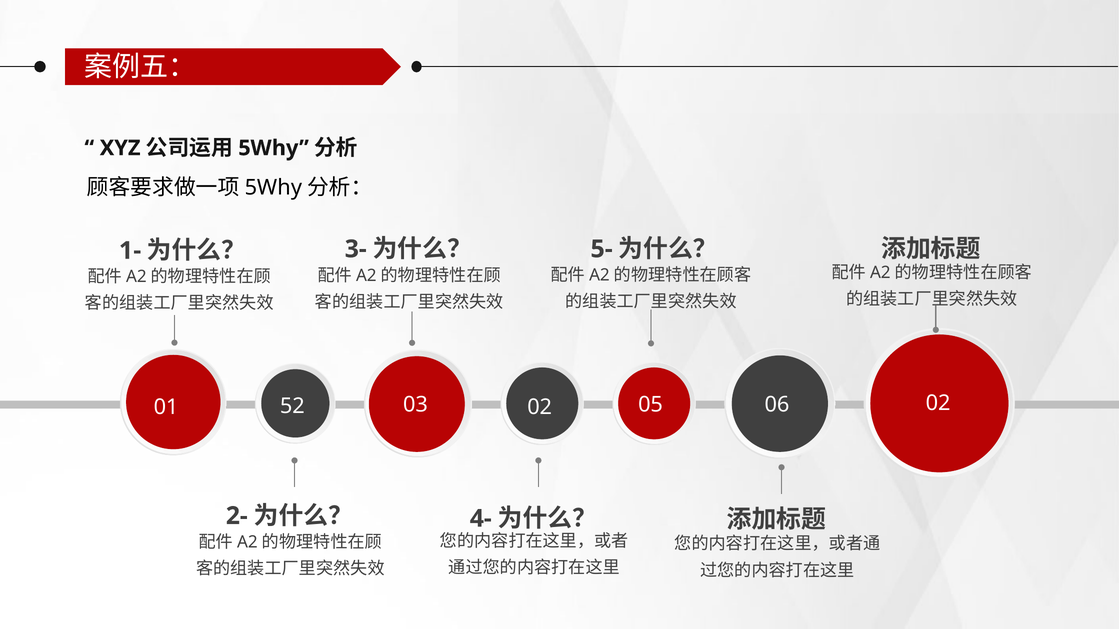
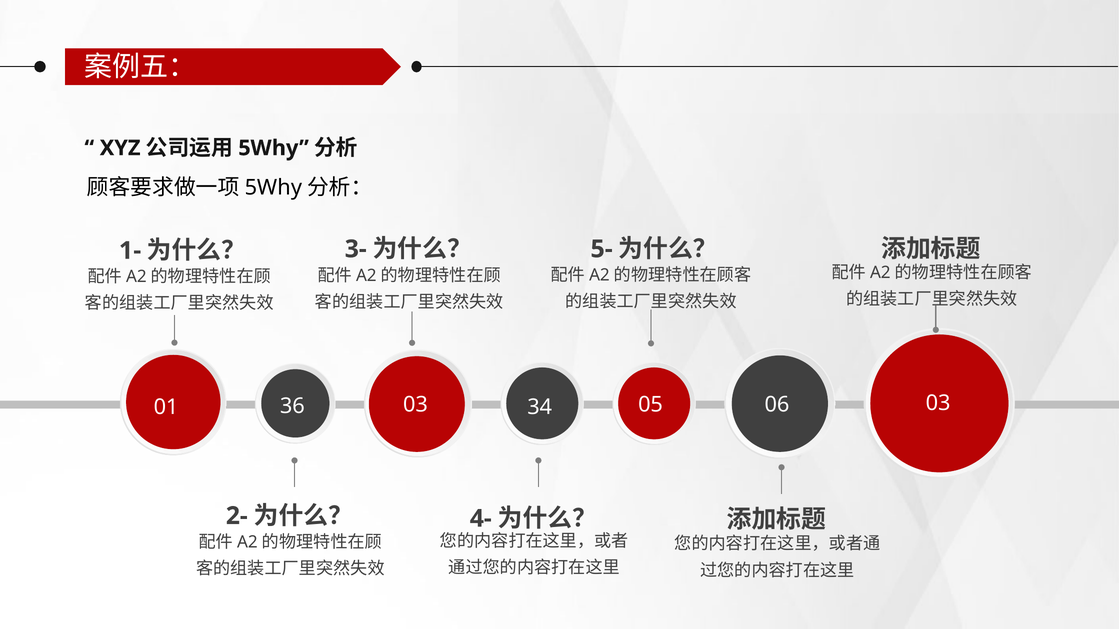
52: 52 -> 36 (292, 406)
03 02: 02 -> 34 (540, 408)
02: 02 -> 03 (938, 404)
